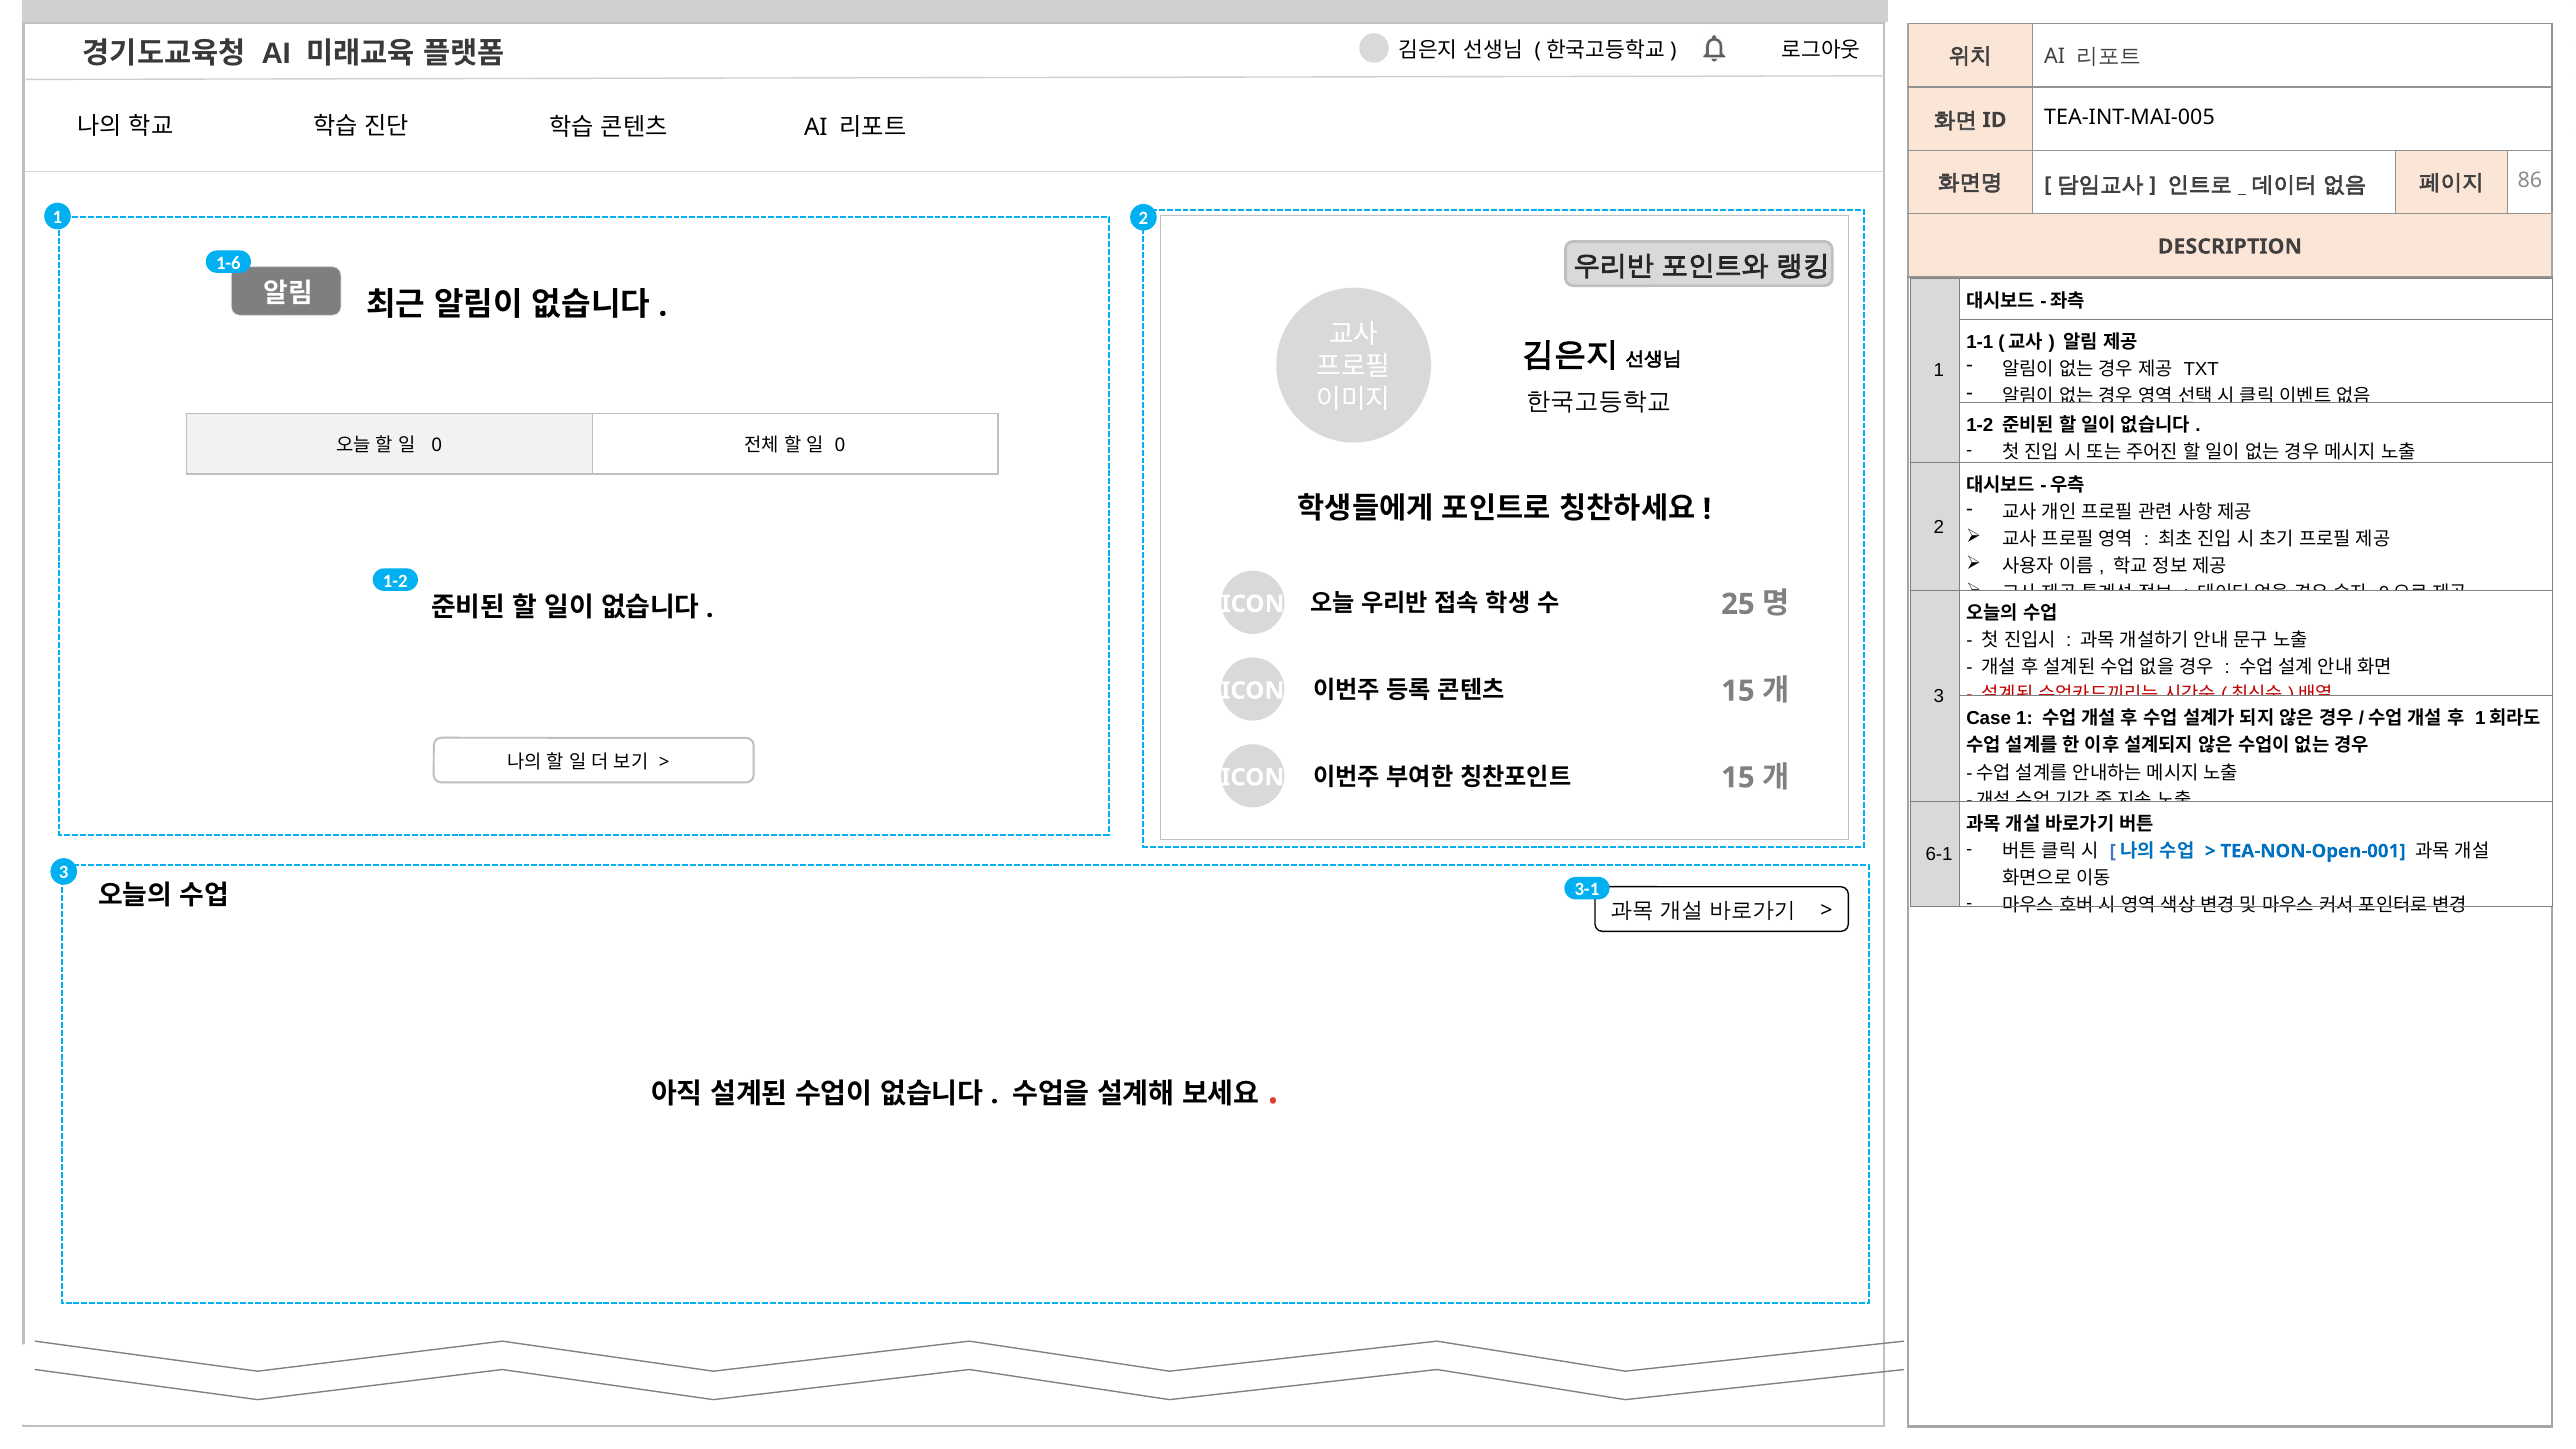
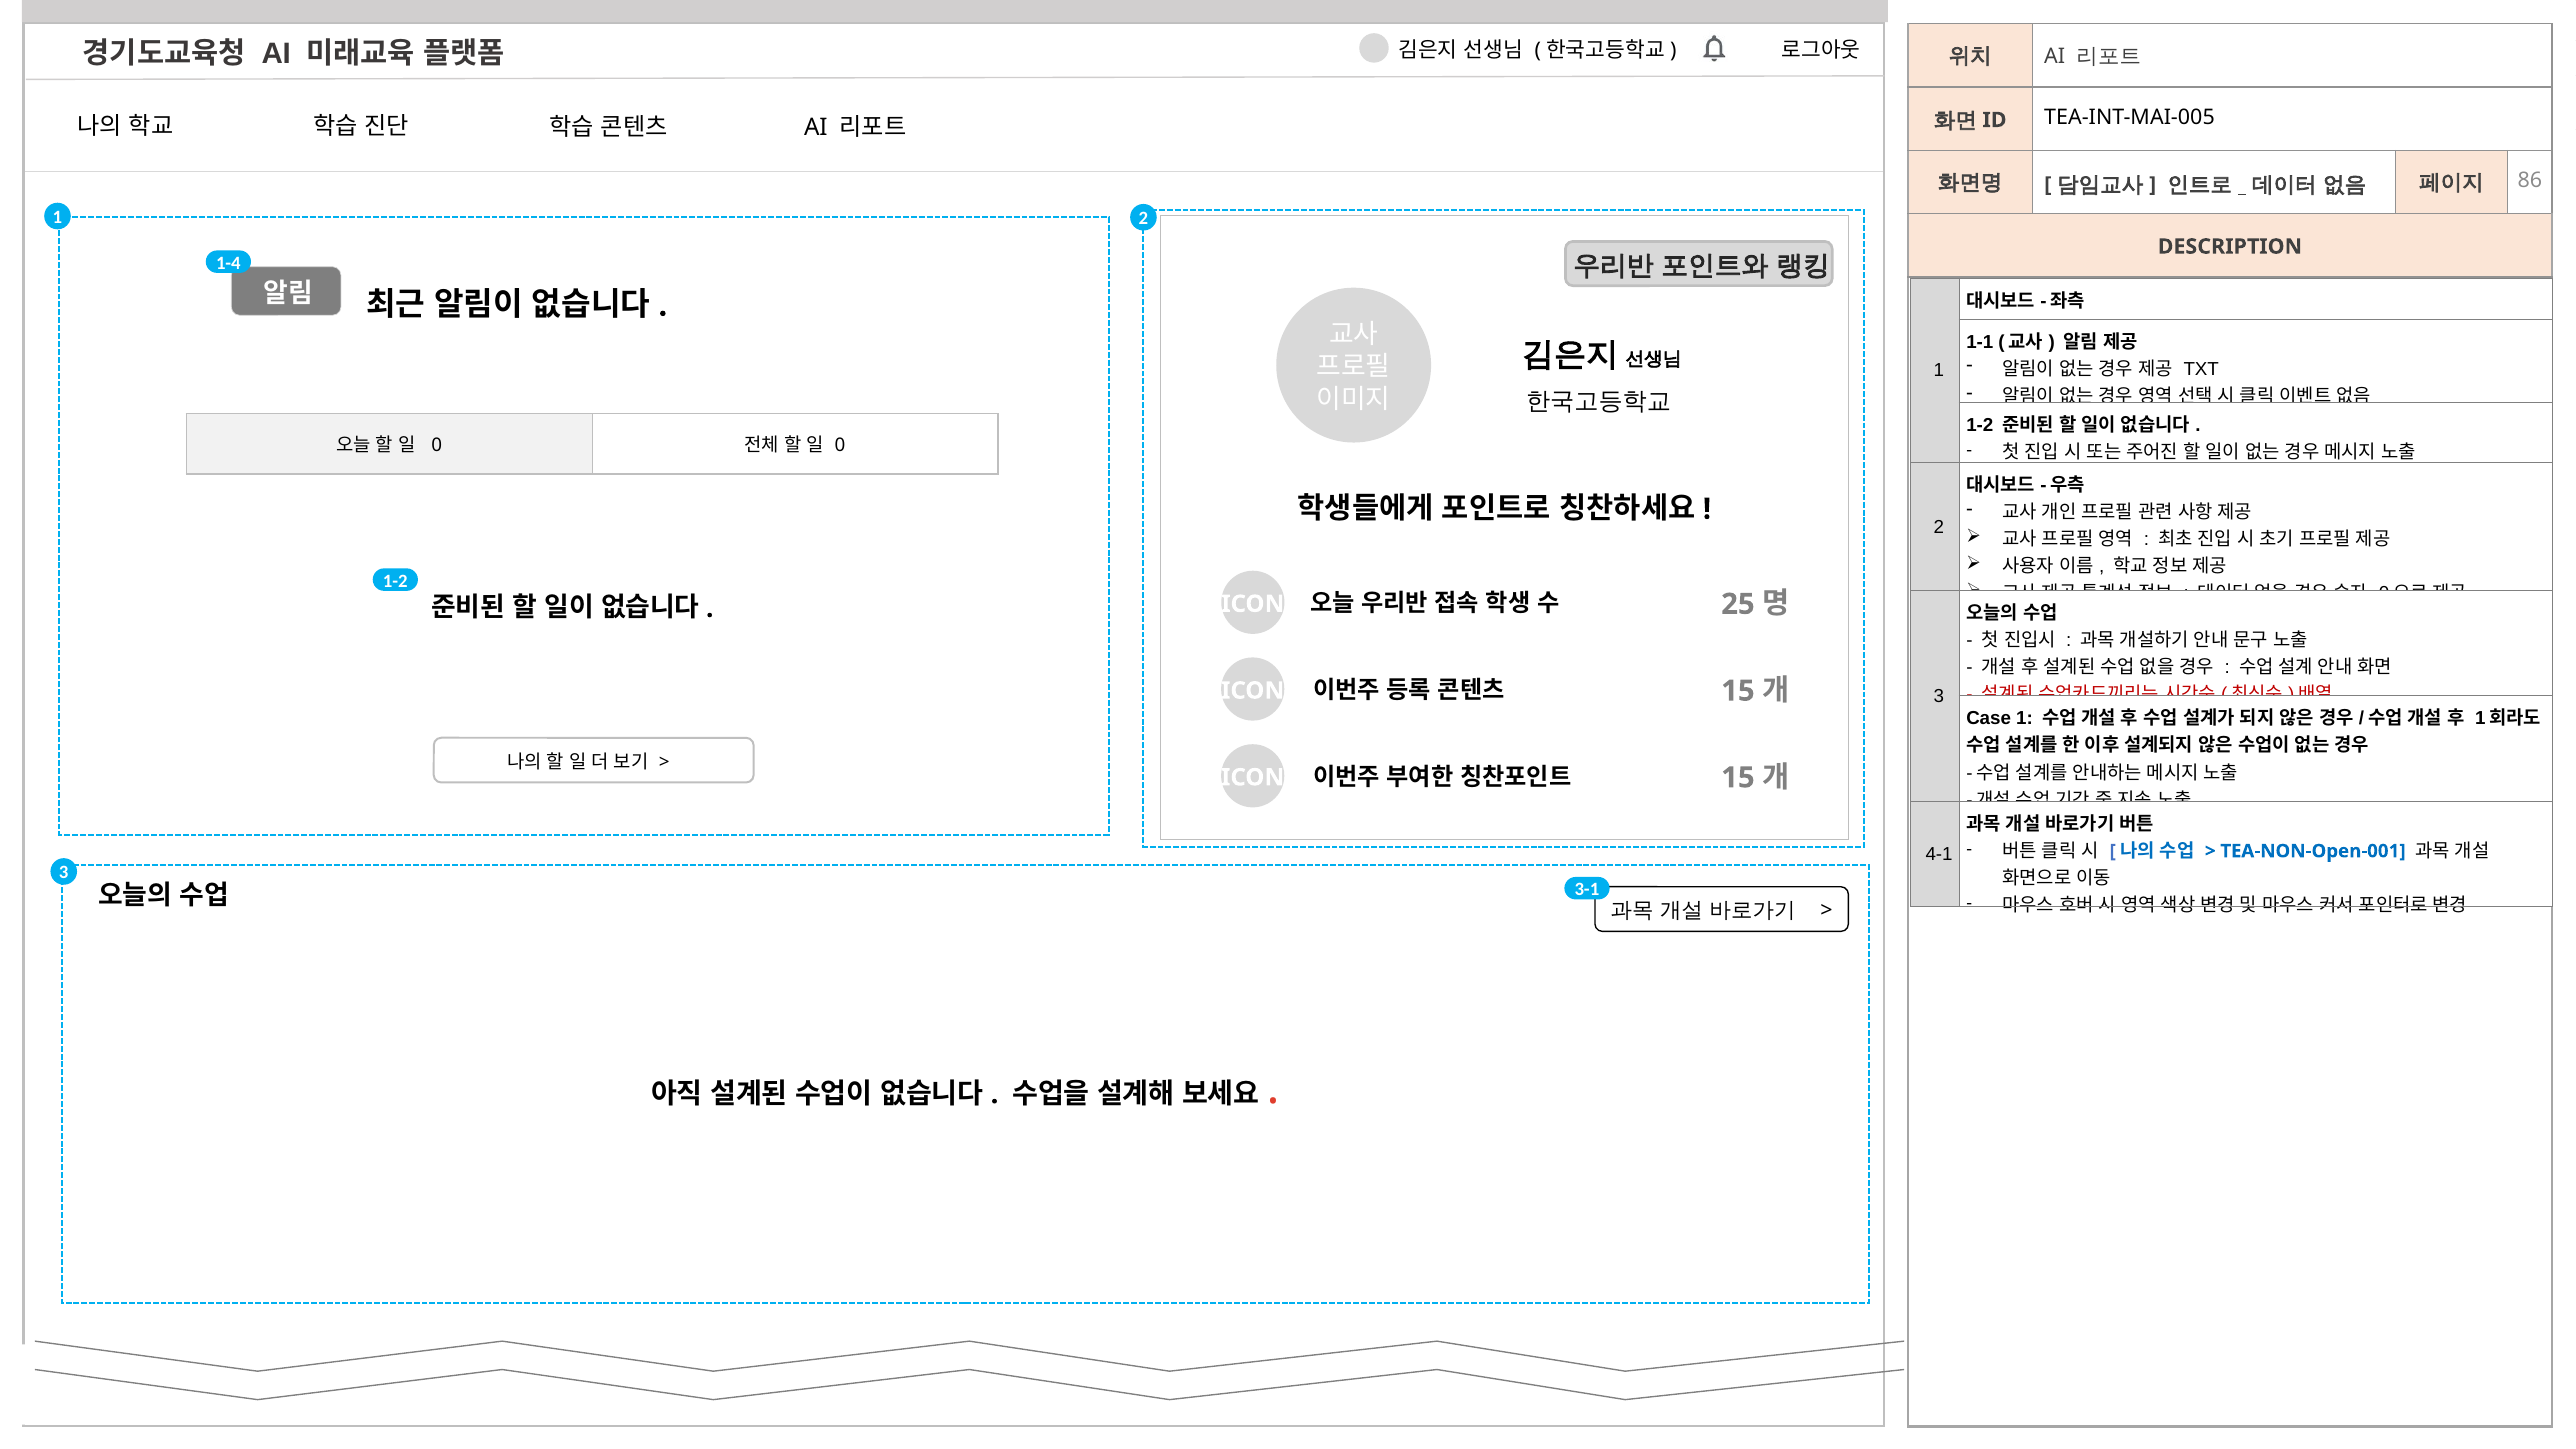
1-6: 1-6 -> 1-4 (228, 263)
6-1: 6-1 -> 4-1 (1939, 854)
